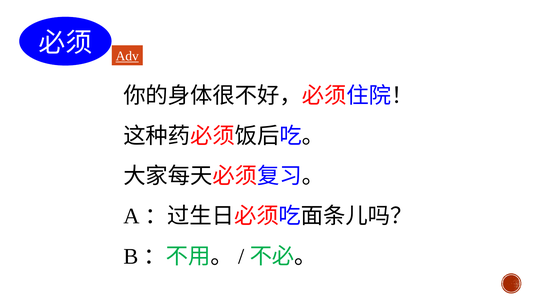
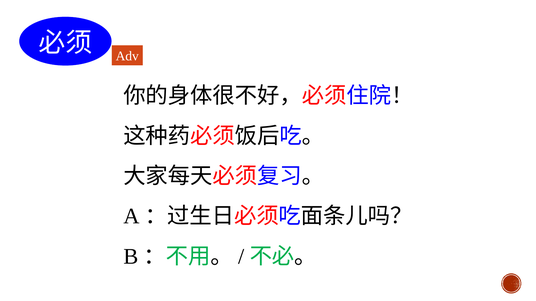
Adv underline: present -> none (127, 56)
